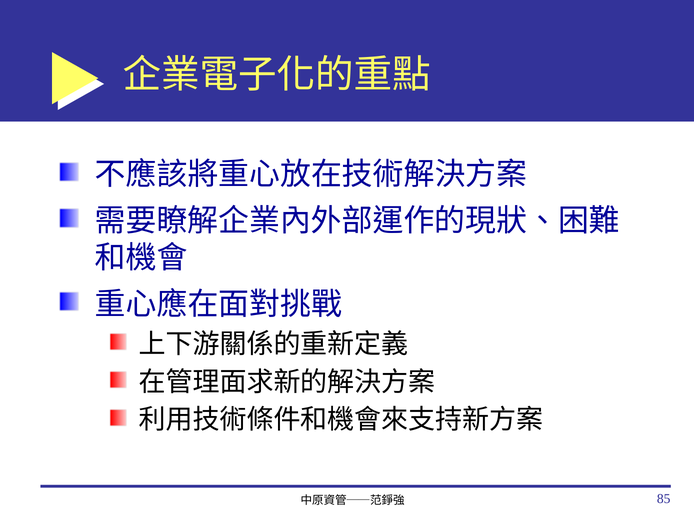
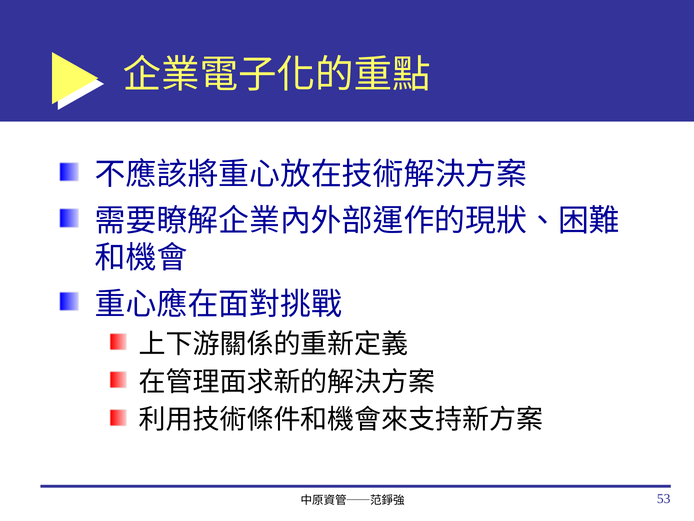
85: 85 -> 53 (664, 498)
